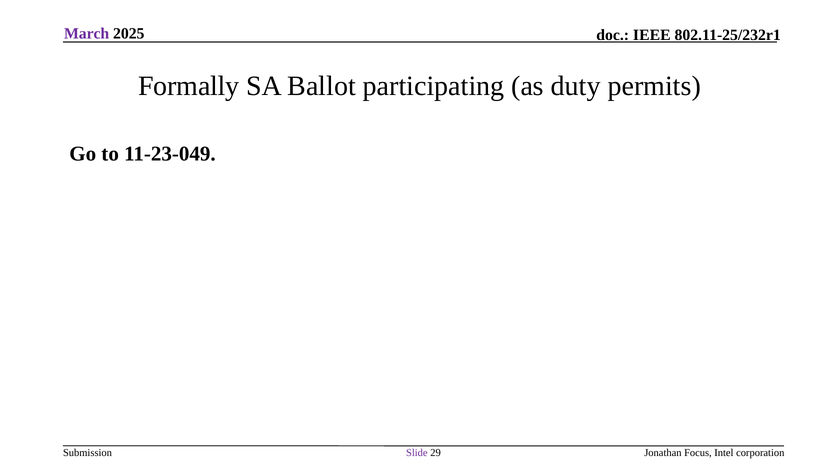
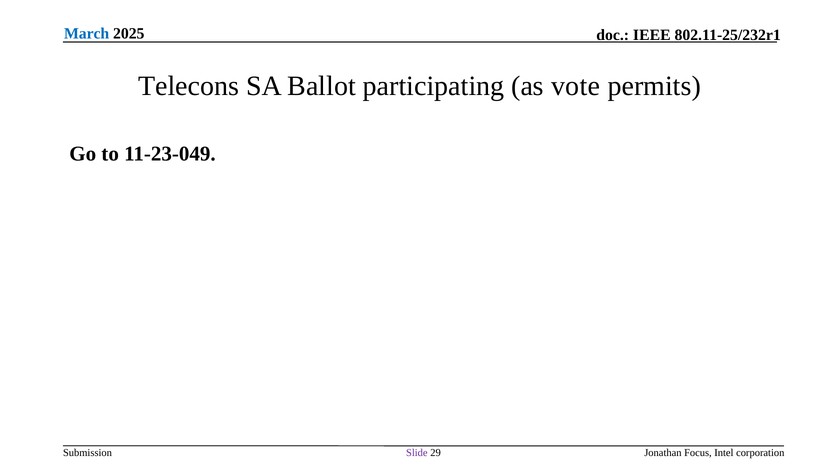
March colour: purple -> blue (87, 33)
Formally: Formally -> Telecons (189, 86)
duty: duty -> vote (576, 86)
